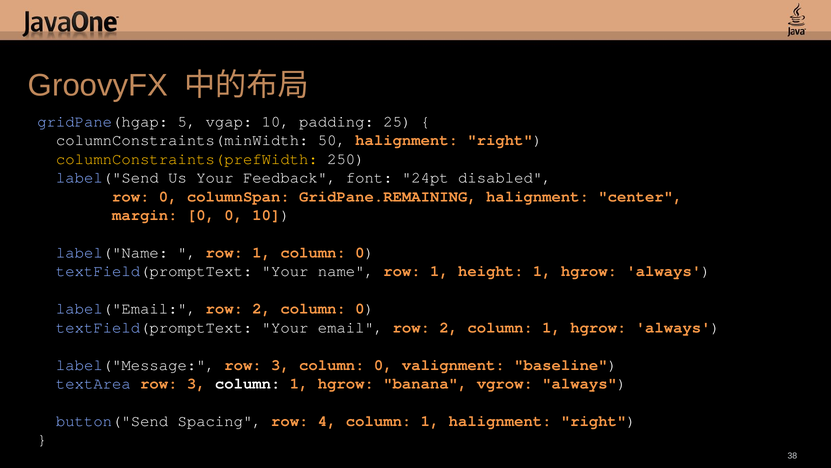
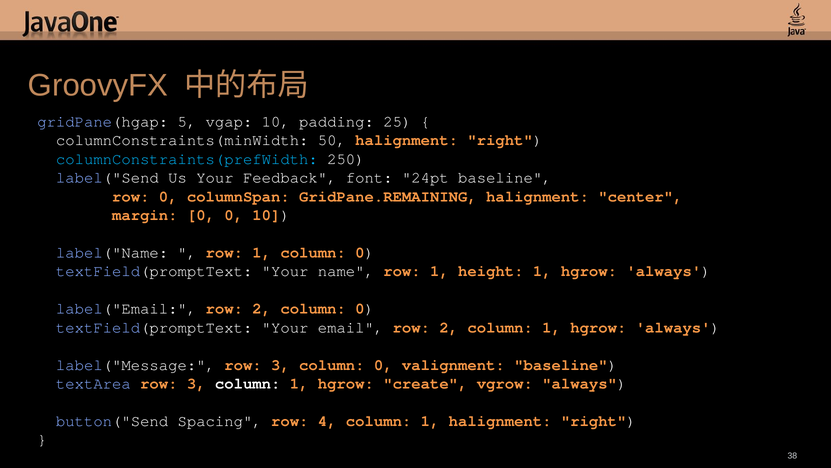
columnConstraints(prefWidth colour: yellow -> light blue (187, 159)
24pt disabled: disabled -> baseline (505, 177)
banana: banana -> create (425, 383)
